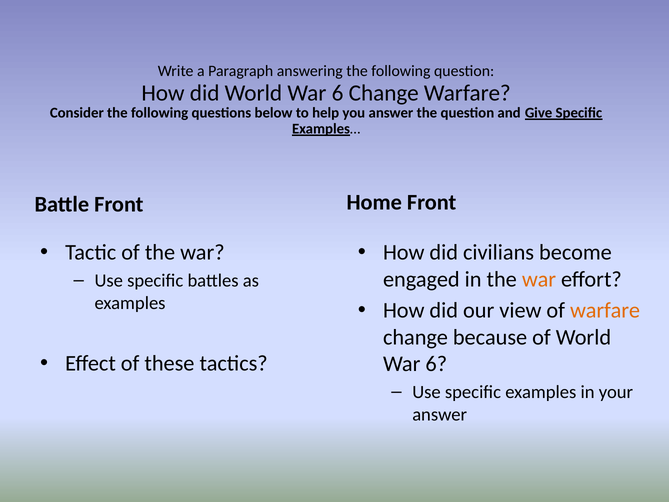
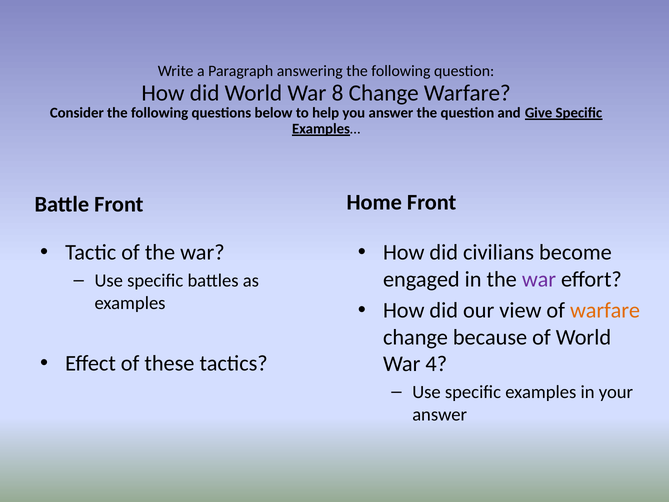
did World War 6: 6 -> 8 (338, 93)
war colour: orange -> purple (539, 279)
6: 6 -> 4 (436, 364)
